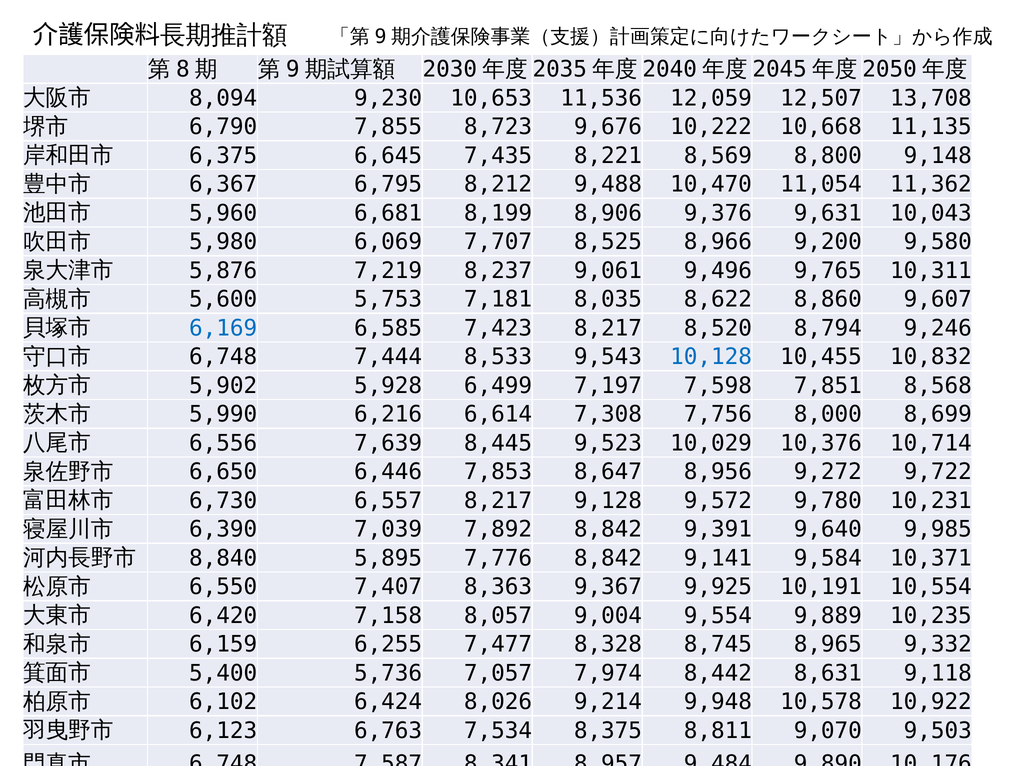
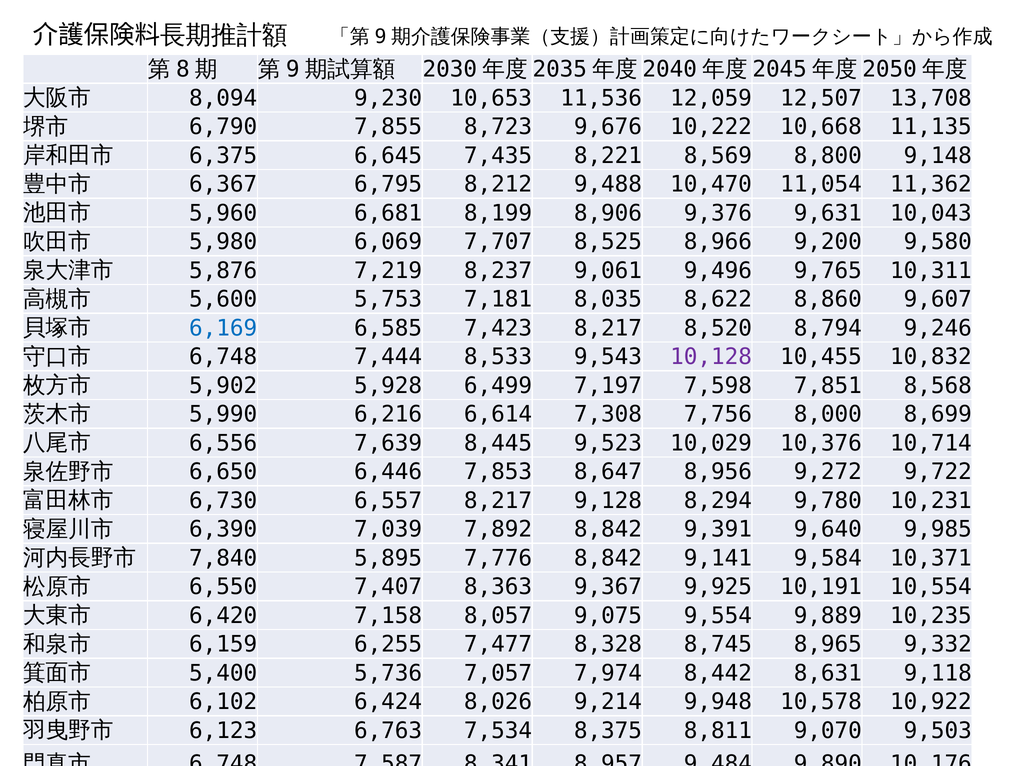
10,128 colour: blue -> purple (711, 357)
9,572: 9,572 -> 8,294 (718, 500)
8,840: 8,840 -> 7,840 (223, 558)
9,004: 9,004 -> 9,075 (608, 615)
